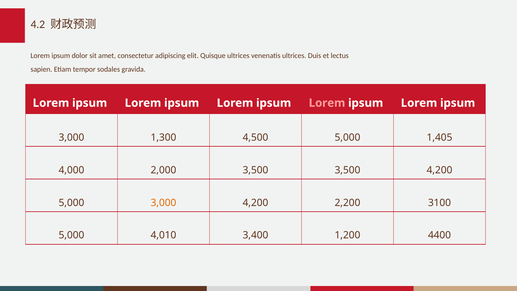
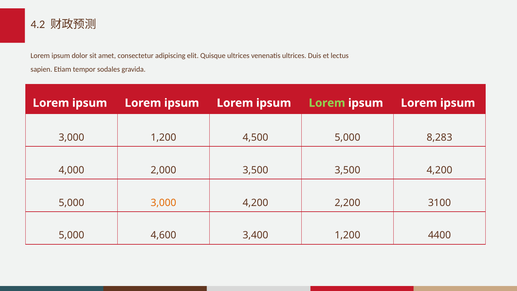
Lorem colour: pink -> light green (327, 103)
3,000 1,300: 1,300 -> 1,200 (163, 137)
1,405: 1,405 -> 8,283 (439, 137)
4,010: 4,010 -> 4,600 (163, 235)
